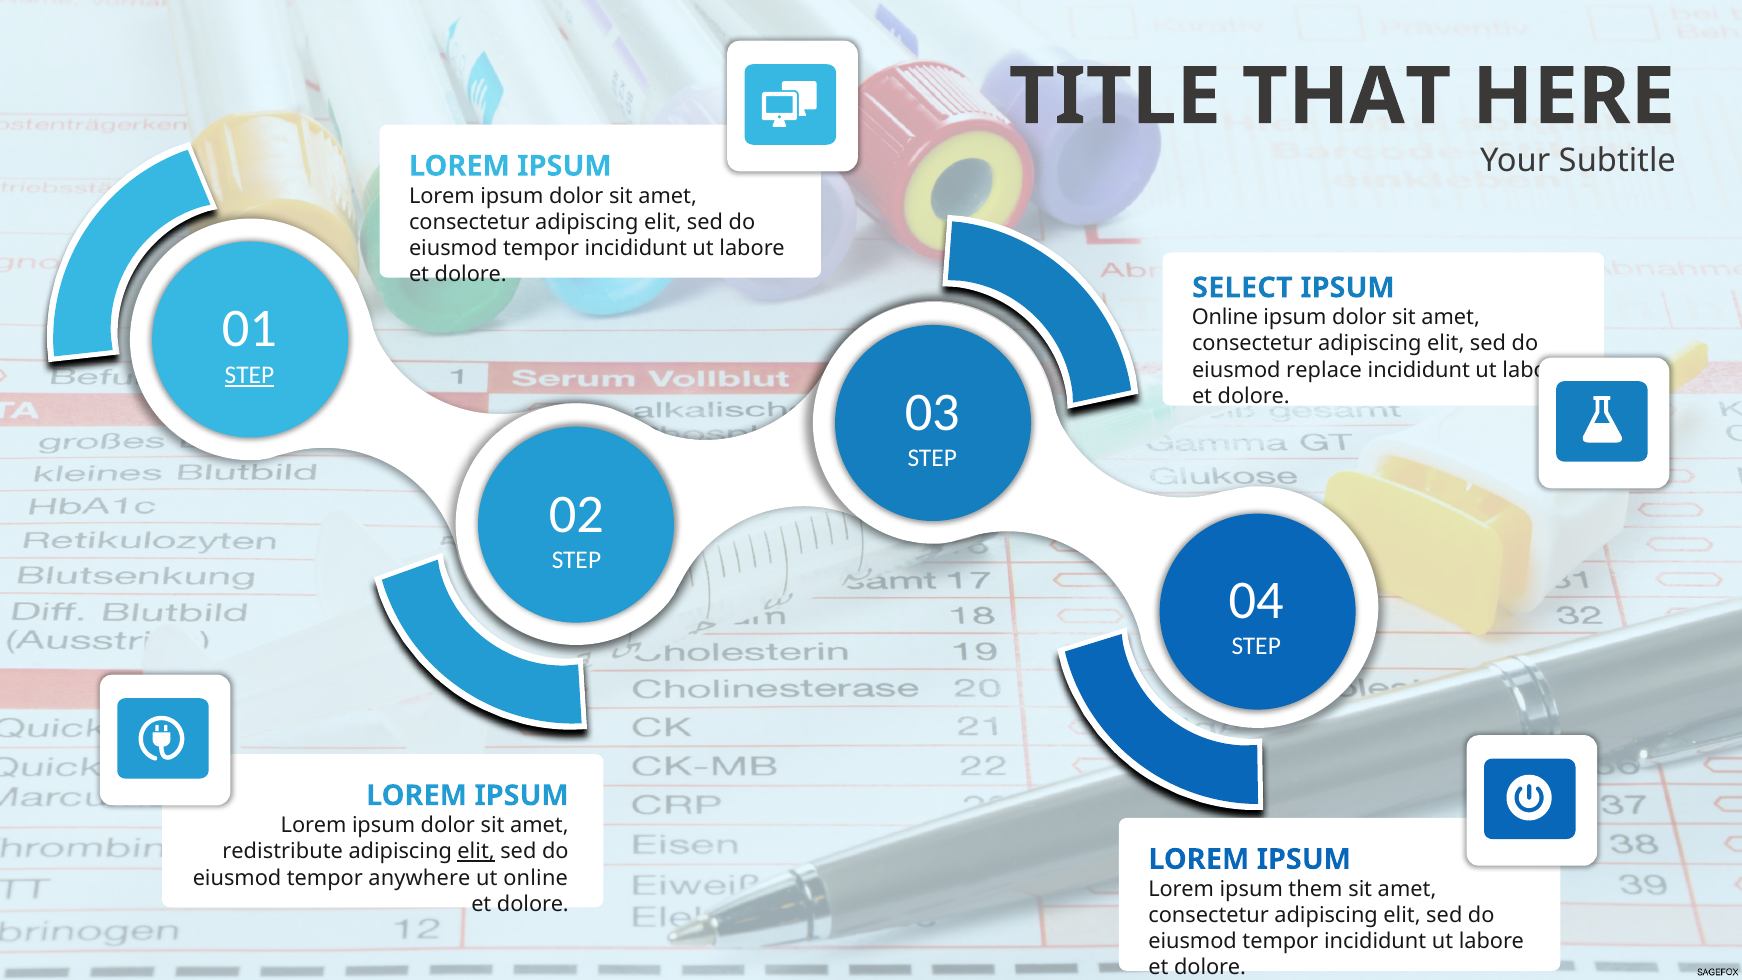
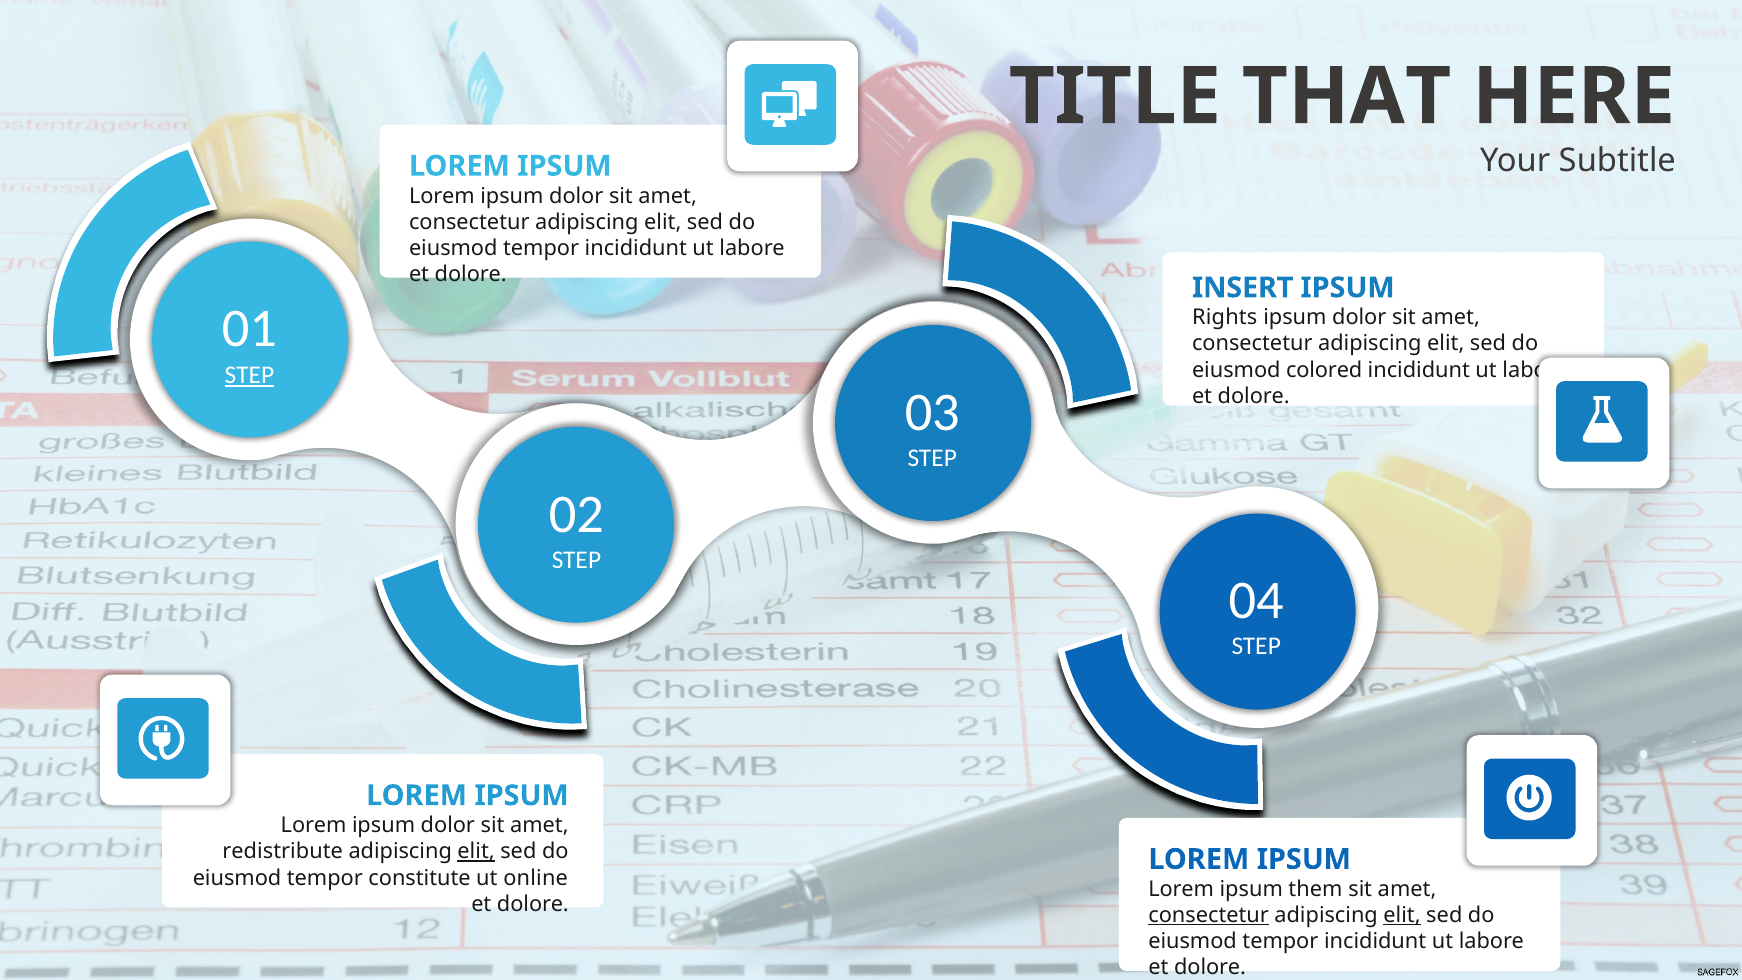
SELECT: SELECT -> INSERT (1243, 288)
Online: Online -> Rights (1225, 318)
replace: replace -> colored (1324, 370)
anywhere: anywhere -> constitute (420, 878)
consectetur underline: none -> present (1209, 915)
elit underline: none -> present (1402, 915)
